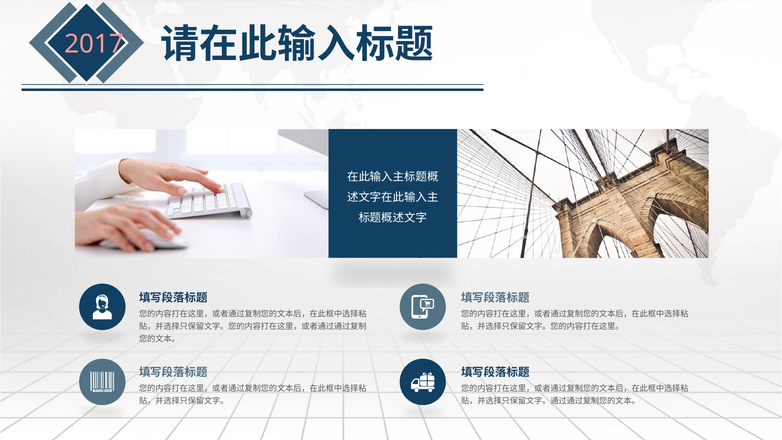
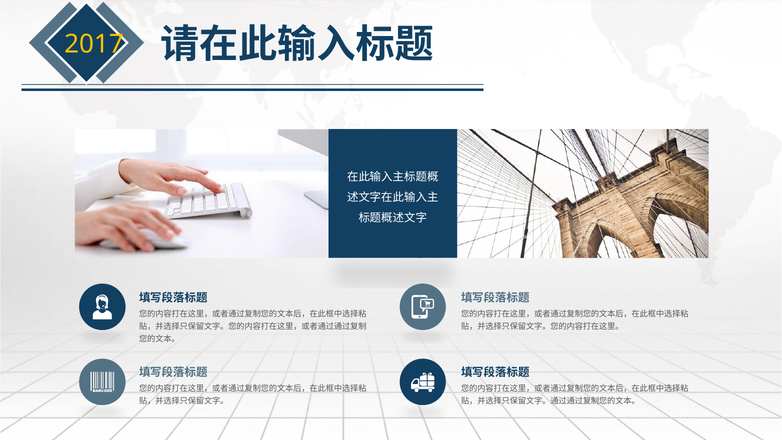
2017 colour: pink -> yellow (94, 44)
